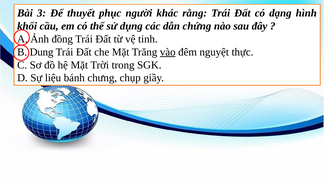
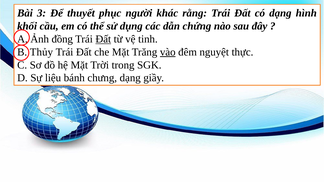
Đất underline: none -> present (103, 39)
Dung: Dung -> Thủy (41, 52)
chưng chụp: chụp -> dạng (130, 78)
